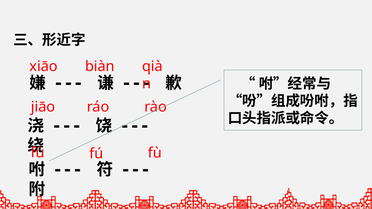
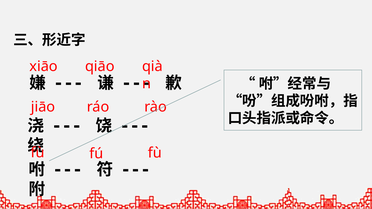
biàn: biàn -> qiāo (100, 66)
